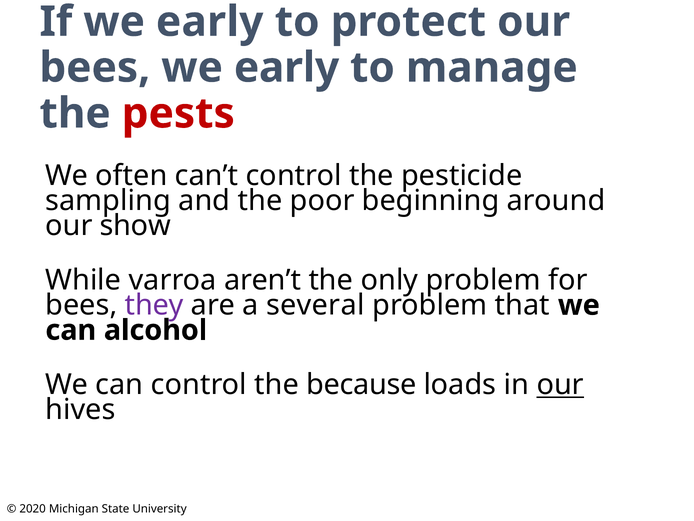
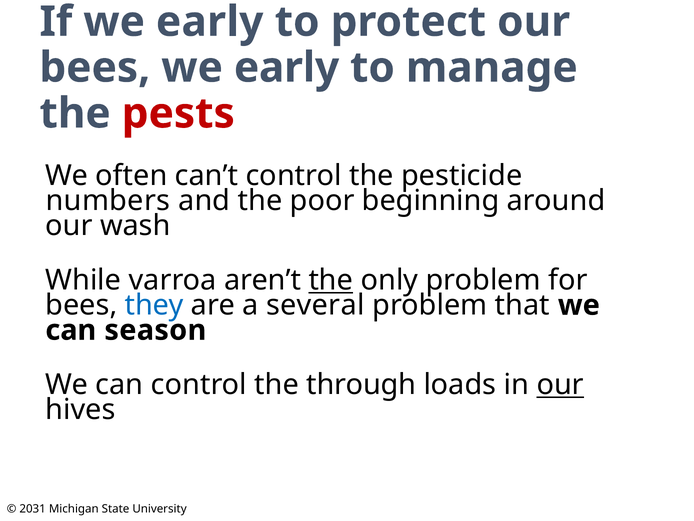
sampling: sampling -> numbers (108, 200)
show: show -> wash (135, 225)
the underline: none -> present (331, 280)
they colour: purple -> blue (154, 305)
alcohol: alcohol -> season (155, 330)
because: because -> through (361, 384)
2020: 2020 -> 2031 (33, 508)
